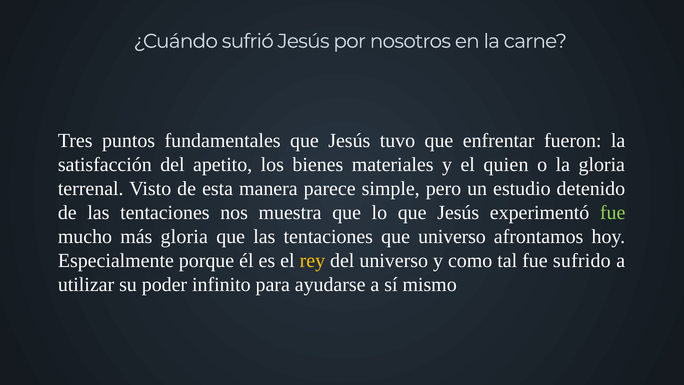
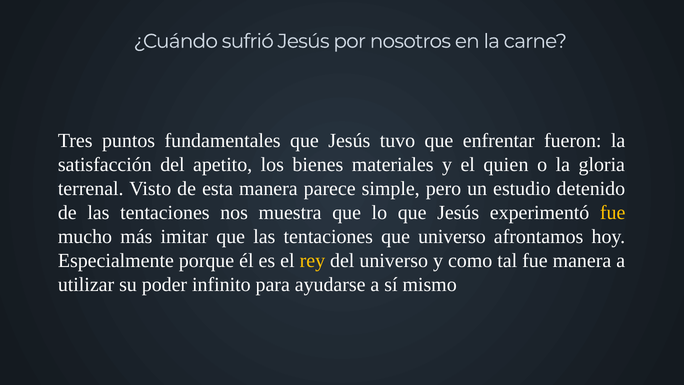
fue colour: light green -> yellow (613, 213)
más gloria: gloria -> imitar (184, 237)
fue sufrido: sufrido -> manera (582, 261)
